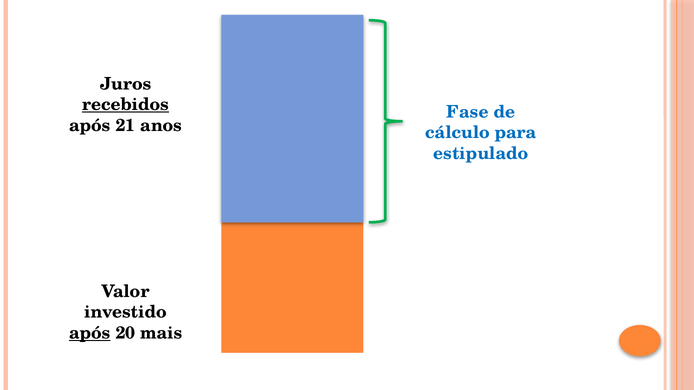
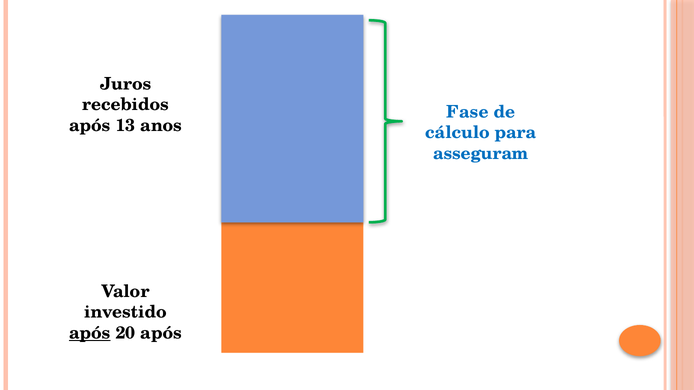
recebidos underline: present -> none (126, 105)
21: 21 -> 13 (125, 126)
estipulado: estipulado -> asseguram (481, 154)
20 mais: mais -> após (161, 333)
